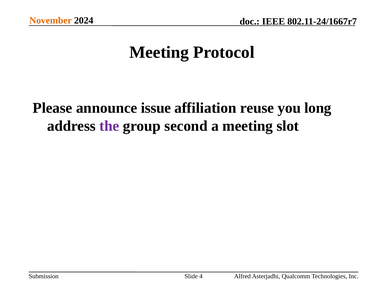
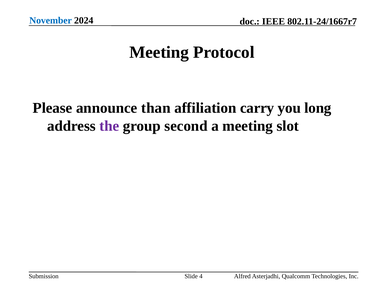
November colour: orange -> blue (51, 20)
issue: issue -> than (156, 108)
reuse: reuse -> carry (257, 108)
